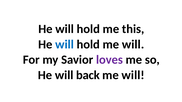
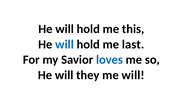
hold me will: will -> last (133, 45)
loves colour: purple -> blue (109, 60)
back: back -> they (88, 75)
